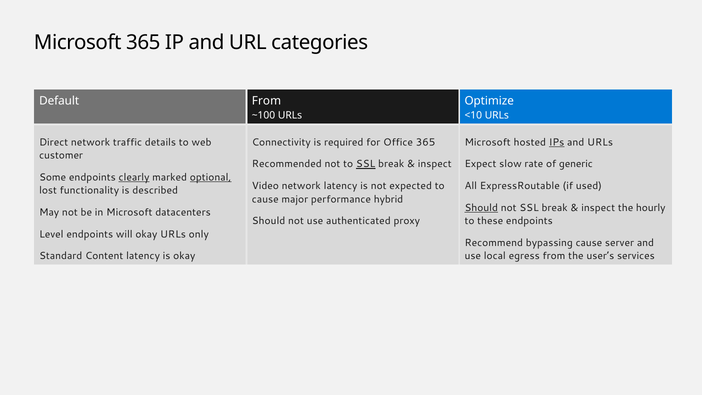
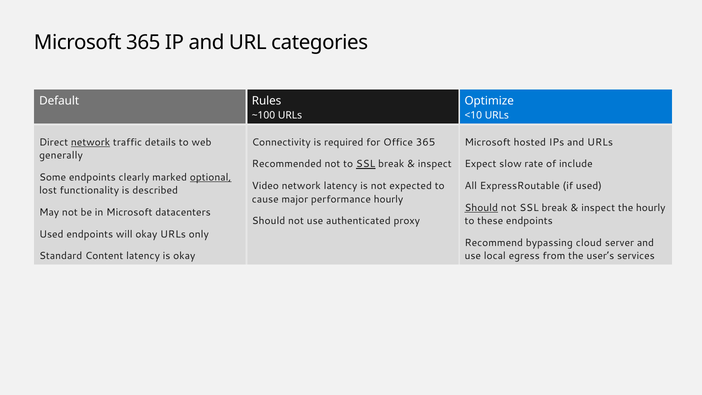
Default From: From -> Rules (267, 101)
network underline: none -> present (91, 142)
IPs underline: present -> none (557, 142)
customer: customer -> generally (61, 155)
generic: generic -> include (576, 164)
clearly underline: present -> none (134, 177)
performance hybrid: hybrid -> hourly (388, 199)
Level: Level -> Used (51, 234)
bypassing cause: cause -> cloud (589, 243)
